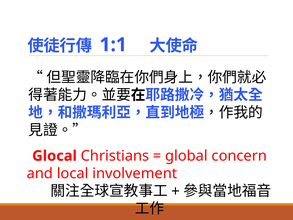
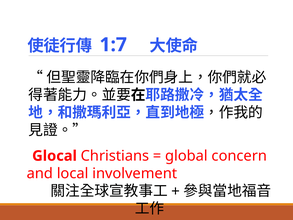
1:1: 1:1 -> 1:7 (113, 45)
